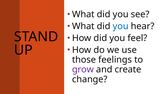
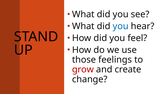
grow colour: purple -> red (83, 70)
